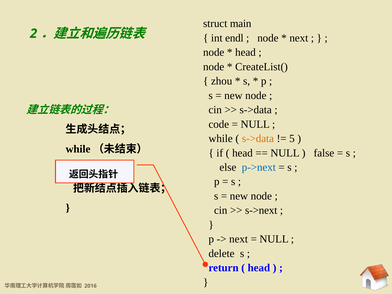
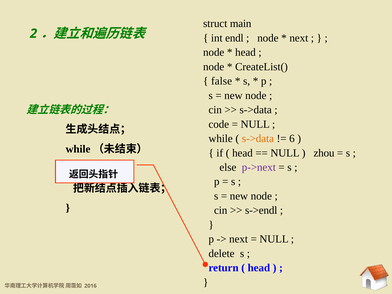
zhou: zhou -> false (222, 81)
5: 5 -> 6 (292, 139)
false: false -> zhou (324, 153)
p->next colour: blue -> purple (259, 167)
s->next: s->next -> s->endl (261, 210)
